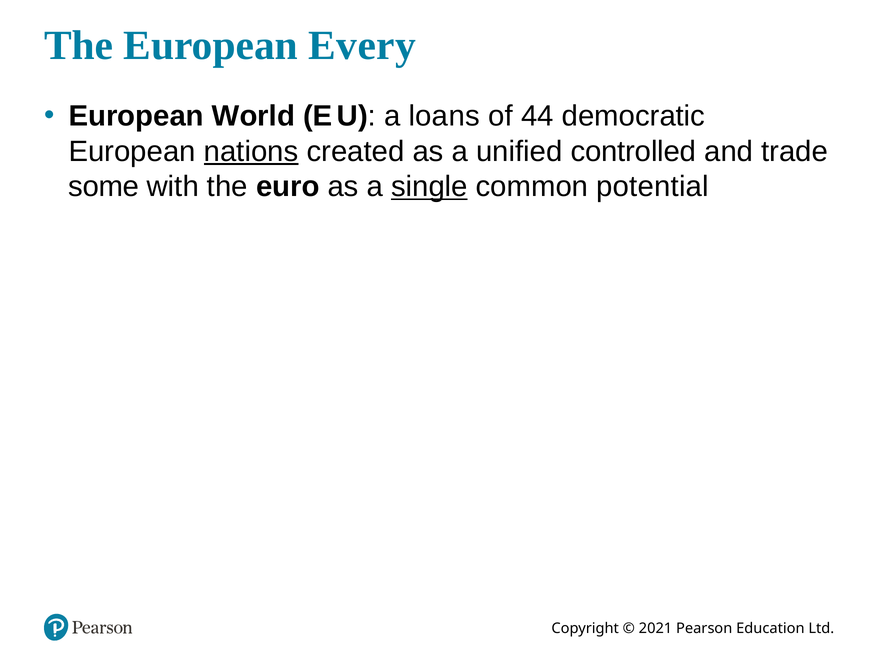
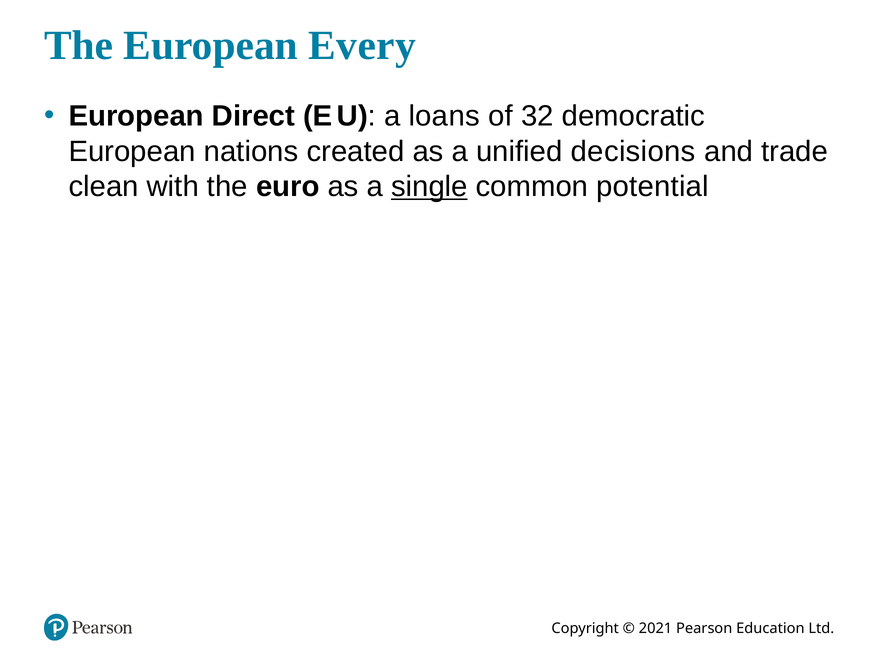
World: World -> Direct (253, 116)
44: 44 -> 32 (537, 116)
nations underline: present -> none (251, 151)
controlled: controlled -> decisions (633, 151)
some: some -> clean (104, 187)
